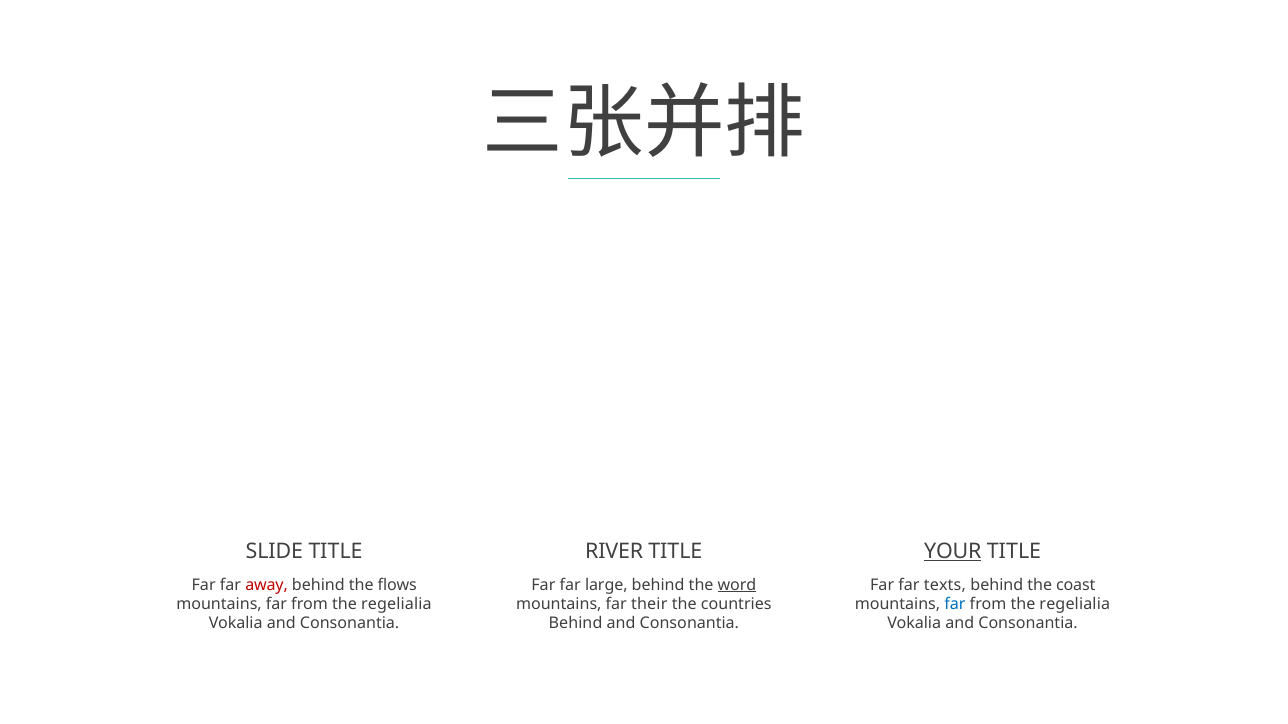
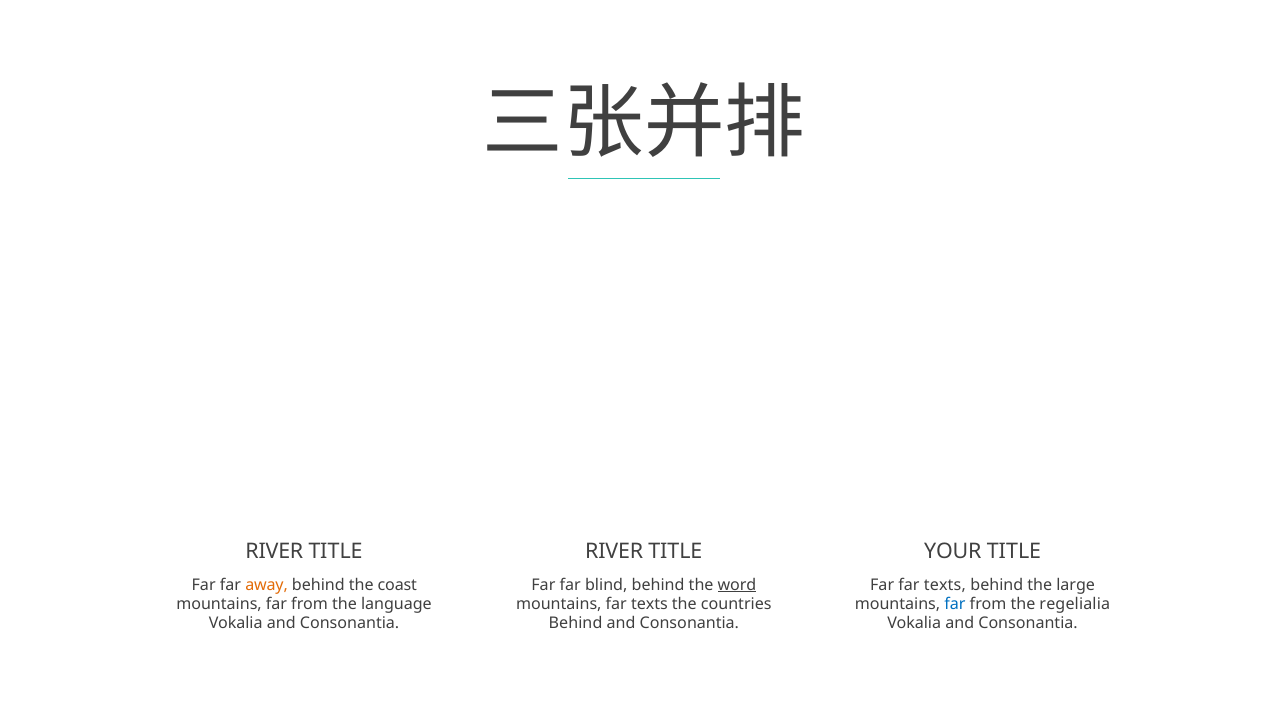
SLIDE: SLIDE -> RIVER (274, 552)
YOUR underline: present -> none (953, 552)
away colour: red -> orange (267, 585)
flows: flows -> coast (397, 585)
large: large -> blind (606, 585)
coast: coast -> large (1076, 585)
regelialia: regelialia -> language (396, 605)
mountains far their: their -> texts (649, 605)
